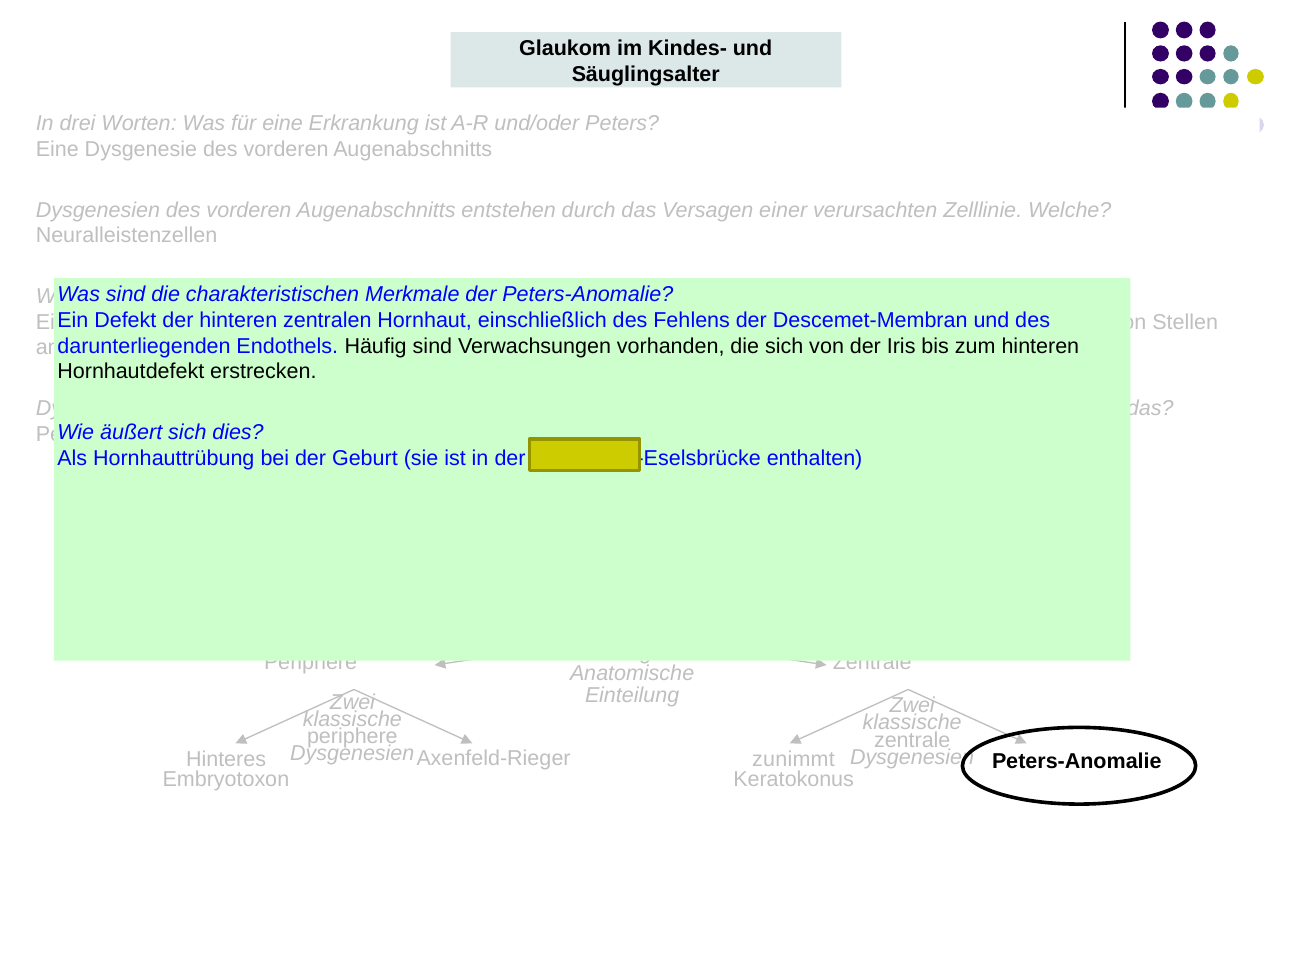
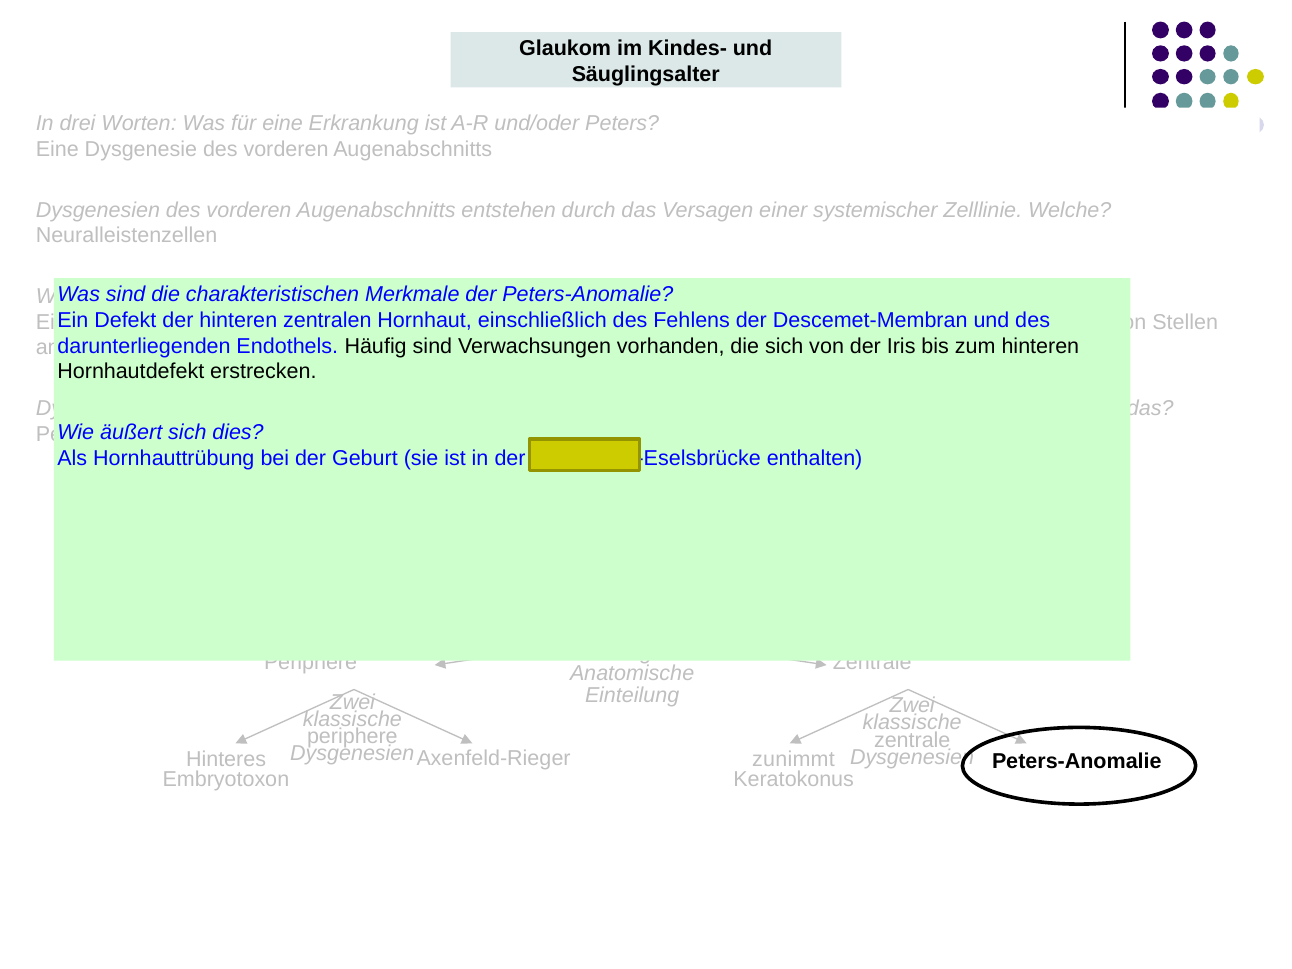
verursachten: verursachten -> systemischer (875, 210)
